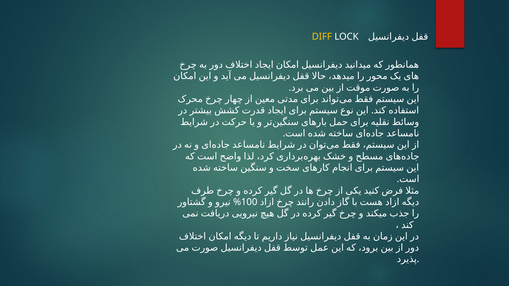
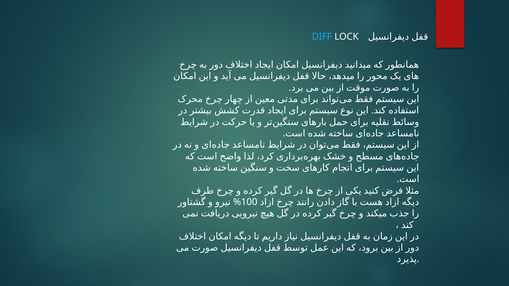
DIFF colour: yellow -> light blue (322, 37)
